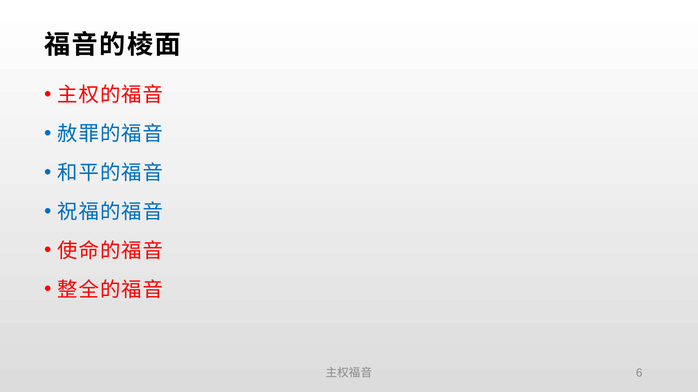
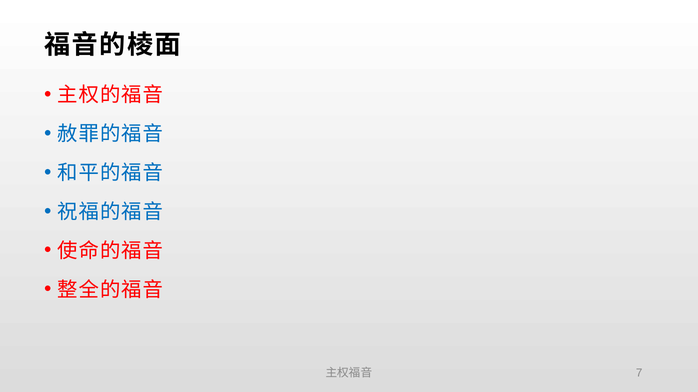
6: 6 -> 7 (639, 373)
